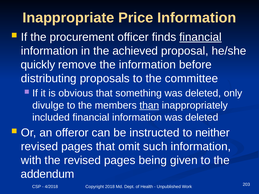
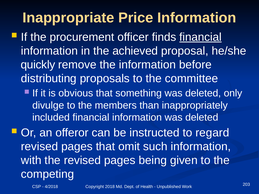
than underline: present -> none (149, 105)
neither: neither -> regard (212, 133)
addendum: addendum -> competing (47, 174)
